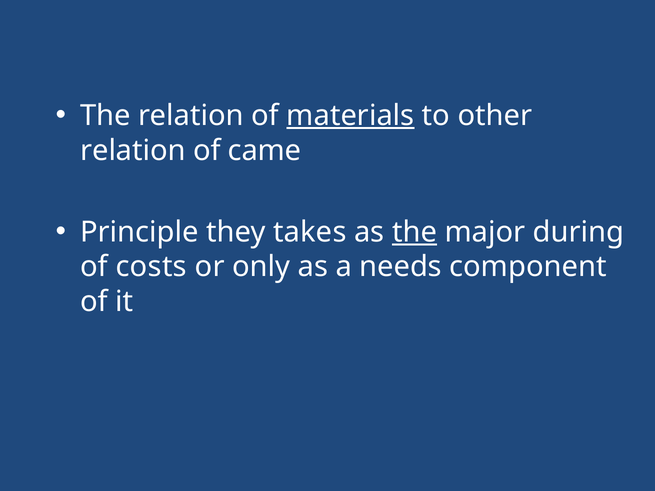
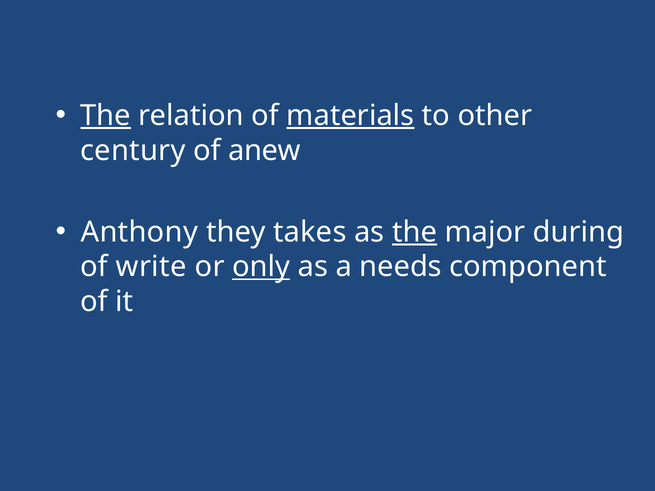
The underline: none -> present (106, 116)
relation: relation -> century (133, 151)
came: came -> anew (264, 151)
Principle: Principle -> Anthony (139, 232)
costs: costs -> write (151, 267)
only underline: none -> present (261, 267)
